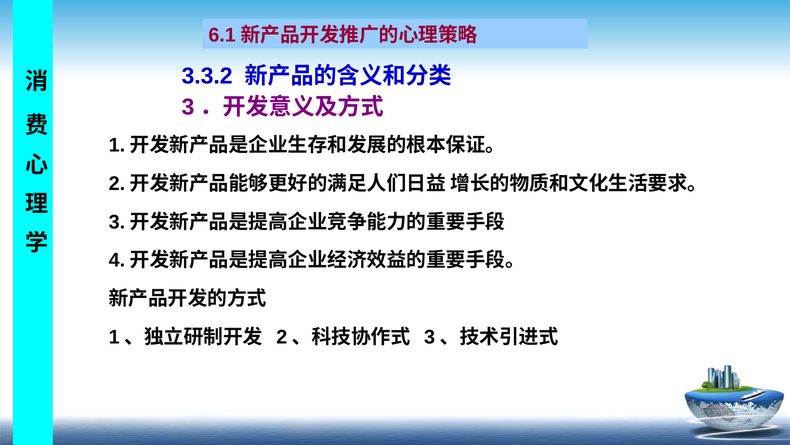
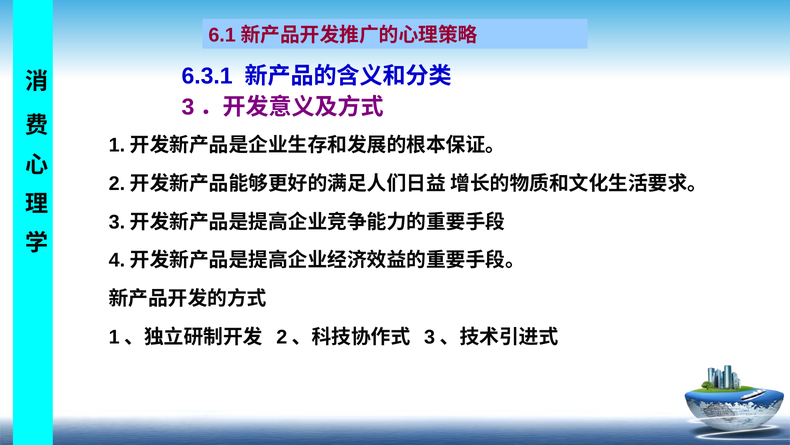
3.3.2: 3.3.2 -> 6.3.1 (207, 76)
